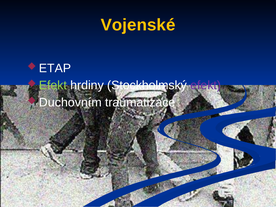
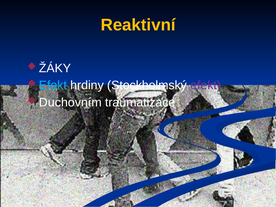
Vojenské: Vojenské -> Reaktivní (138, 25)
ETAP: ETAP -> ŽÁKY (55, 68)
Efekt colour: light green -> light blue (53, 85)
